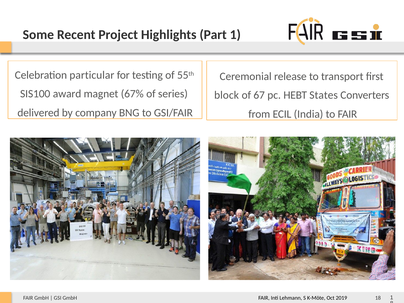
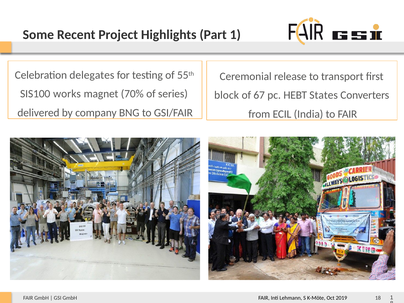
particular: particular -> delegates (92, 75)
award: award -> works (67, 94)
67%: 67% -> 70% (132, 94)
